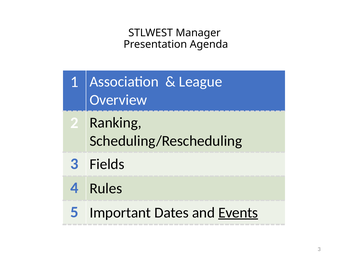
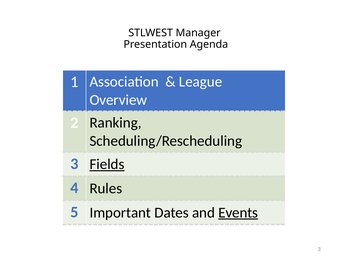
Fields underline: none -> present (107, 164)
